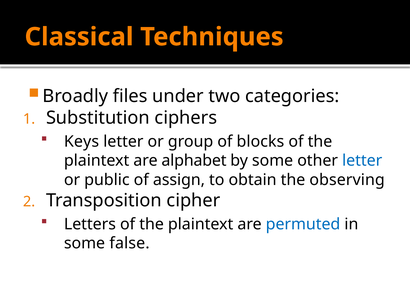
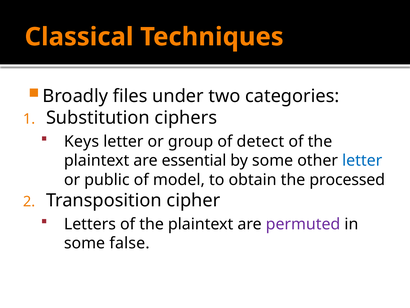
blocks: blocks -> detect (260, 141)
alphabet: alphabet -> essential (194, 160)
assign: assign -> model (179, 180)
observing: observing -> processed (347, 180)
permuted colour: blue -> purple (303, 224)
